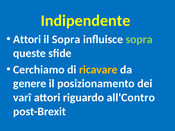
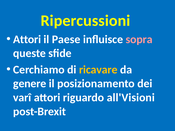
Indipendente: Indipendente -> Ripercussioni (85, 21)
il Sopra: Sopra -> Paese (66, 39)
sopra colour: light green -> pink (139, 39)
all'Contro: all'Contro -> all'Visioni (131, 98)
